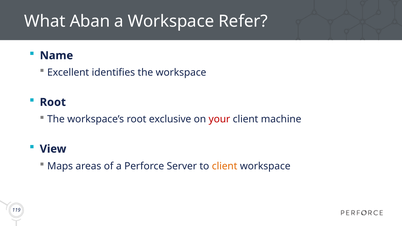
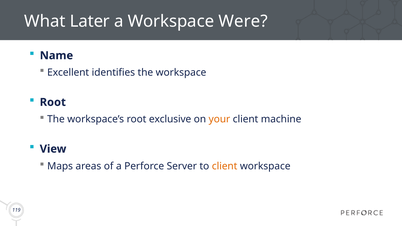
Aban: Aban -> Later (90, 21)
Refer: Refer -> Were (243, 21)
your colour: red -> orange (219, 119)
